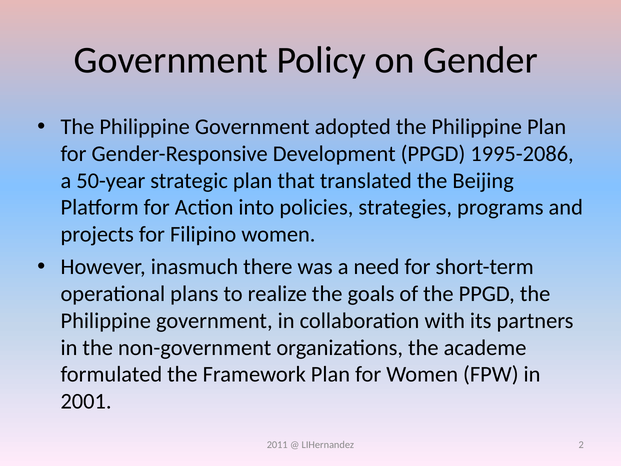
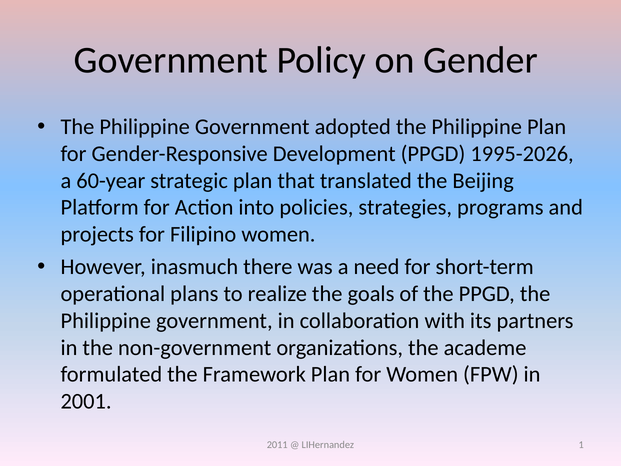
1995-2086: 1995-2086 -> 1995-2026 (522, 154)
50-year: 50-year -> 60-year (111, 181)
2: 2 -> 1 (581, 445)
